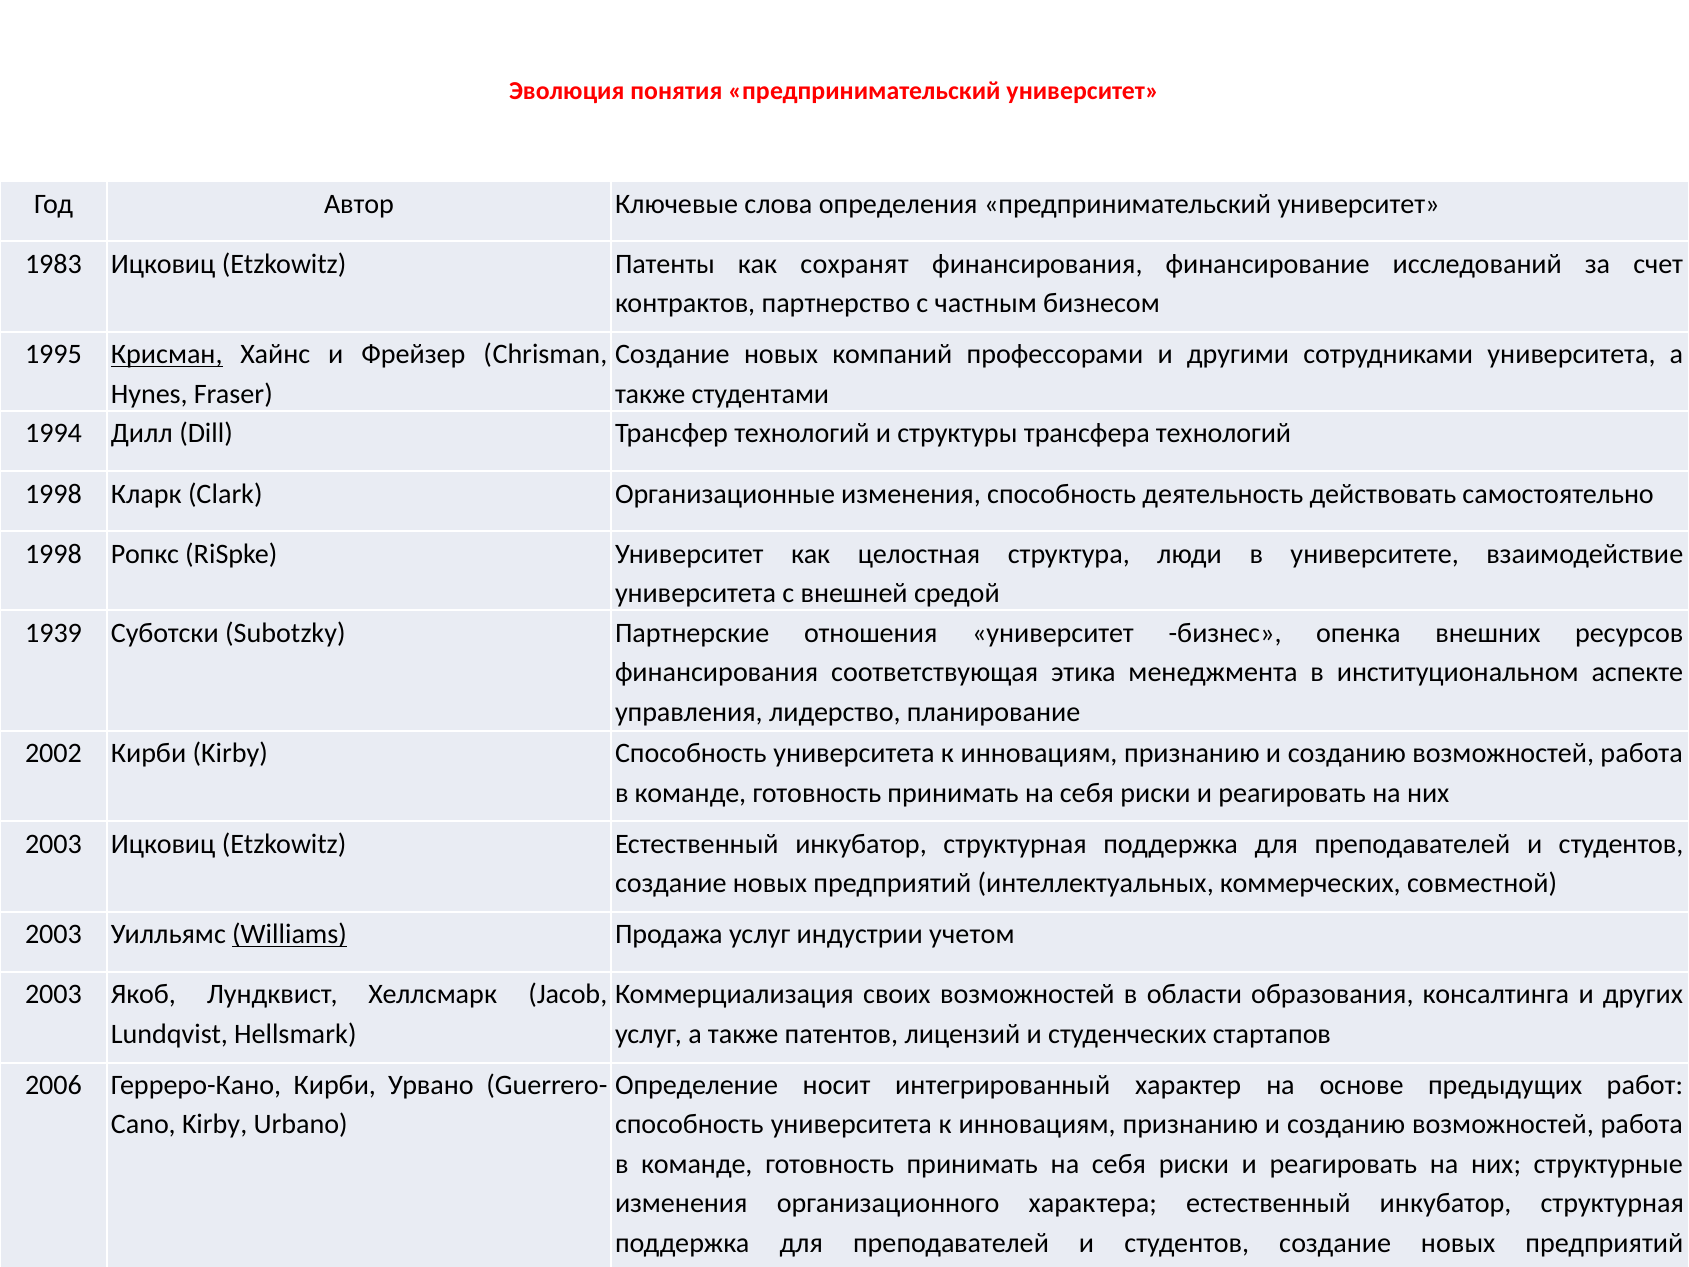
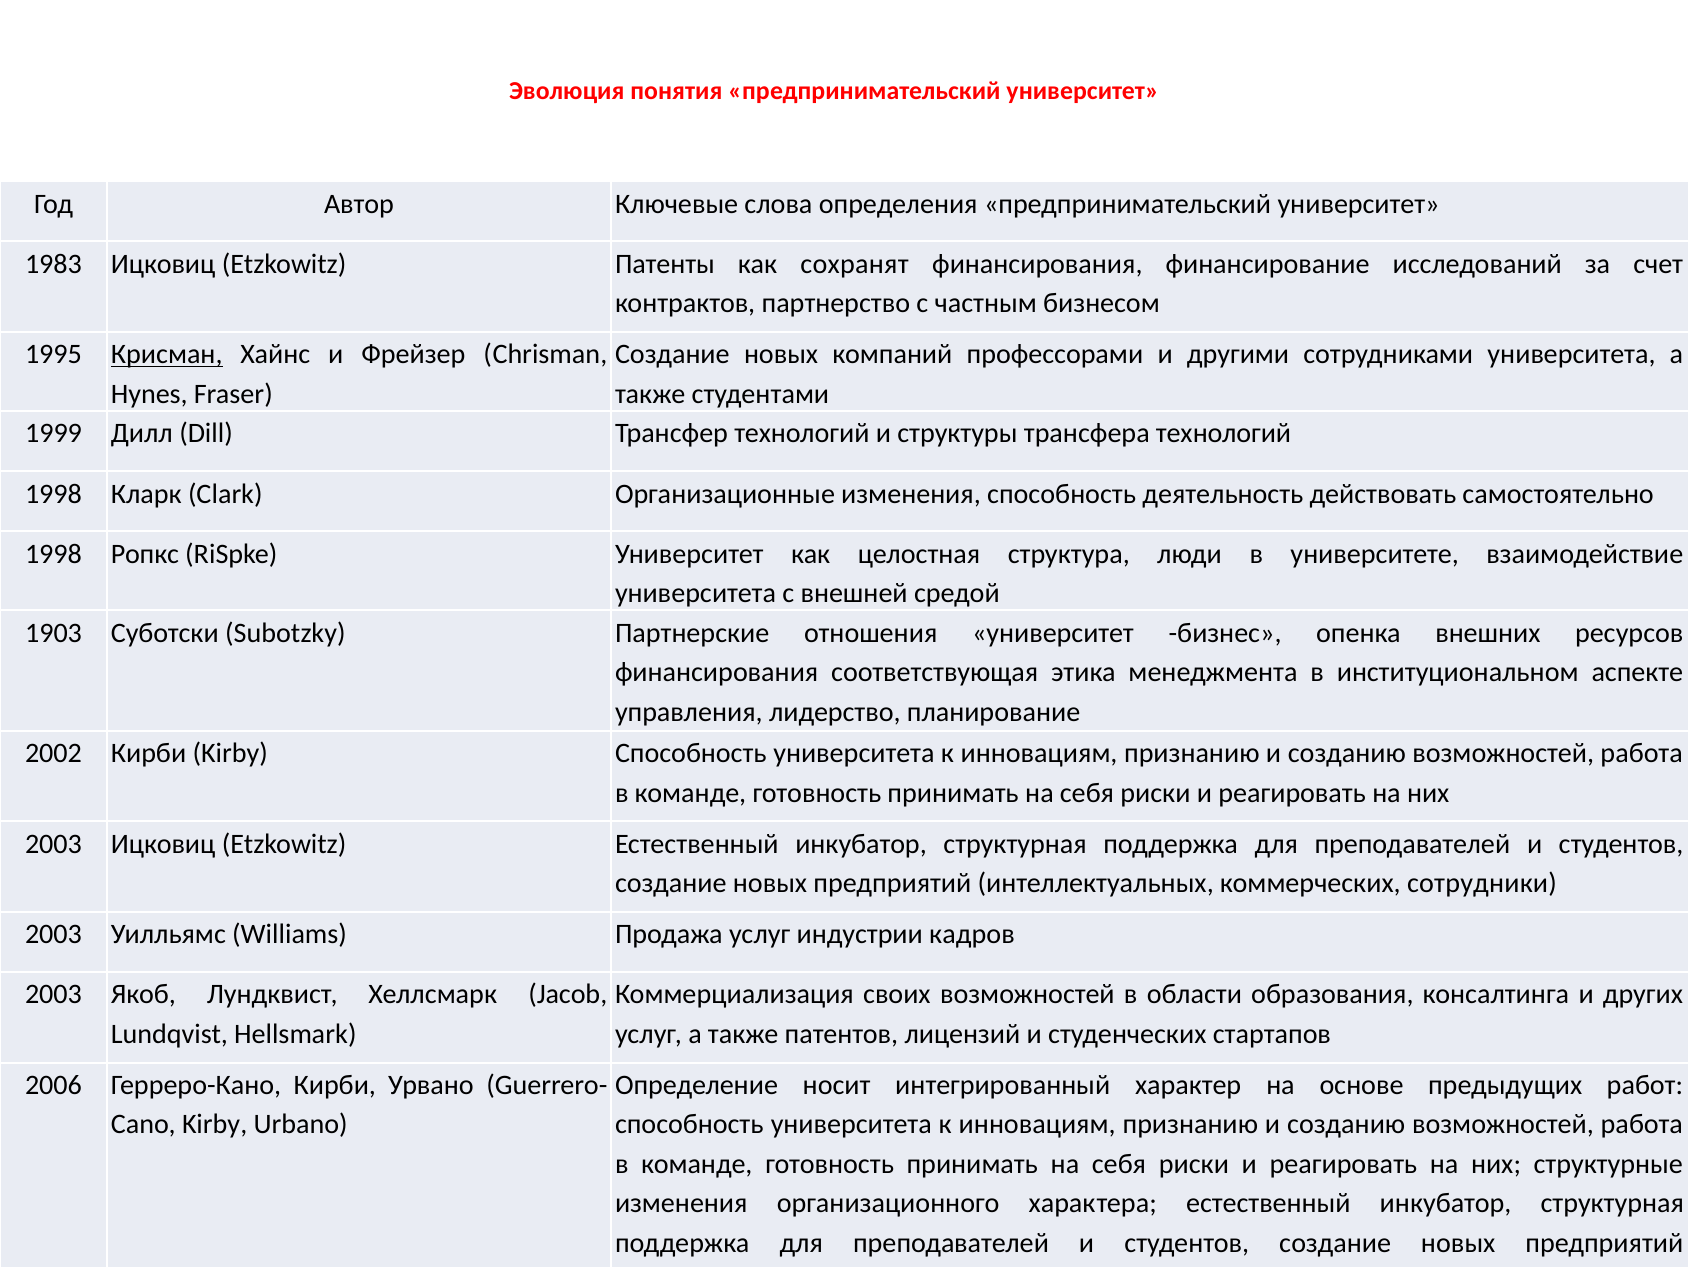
1994: 1994 -> 1999 (54, 433)
1939: 1939 -> 1903 (54, 633)
совместной: совместной -> сотрудники (1482, 883)
Williams underline: present -> none (290, 934)
учетом: учетом -> кадров (972, 934)
